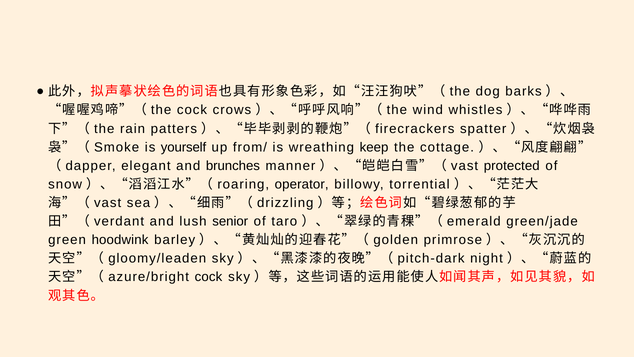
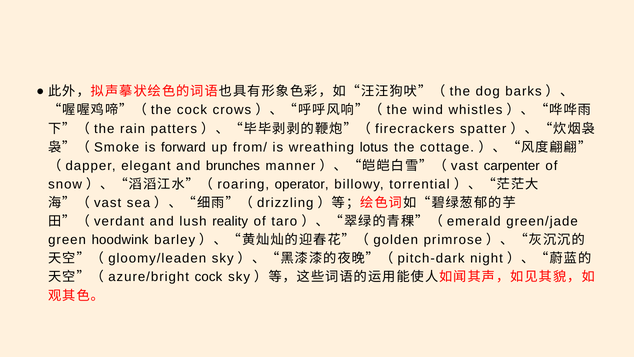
yourself: yourself -> forward (183, 147)
keep: keep -> lotus (374, 147)
protected: protected -> carpenter (512, 166)
senior: senior -> reality (230, 221)
